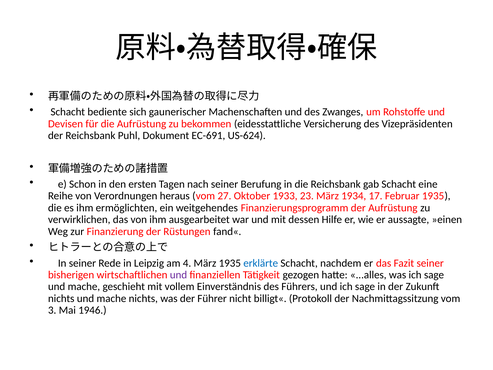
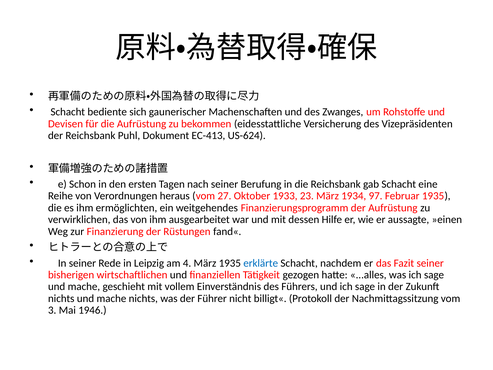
EC-691: EC-691 -> EC-413 (208, 135)
17: 17 -> 97 (376, 196)
und colour: purple -> black (178, 275)
